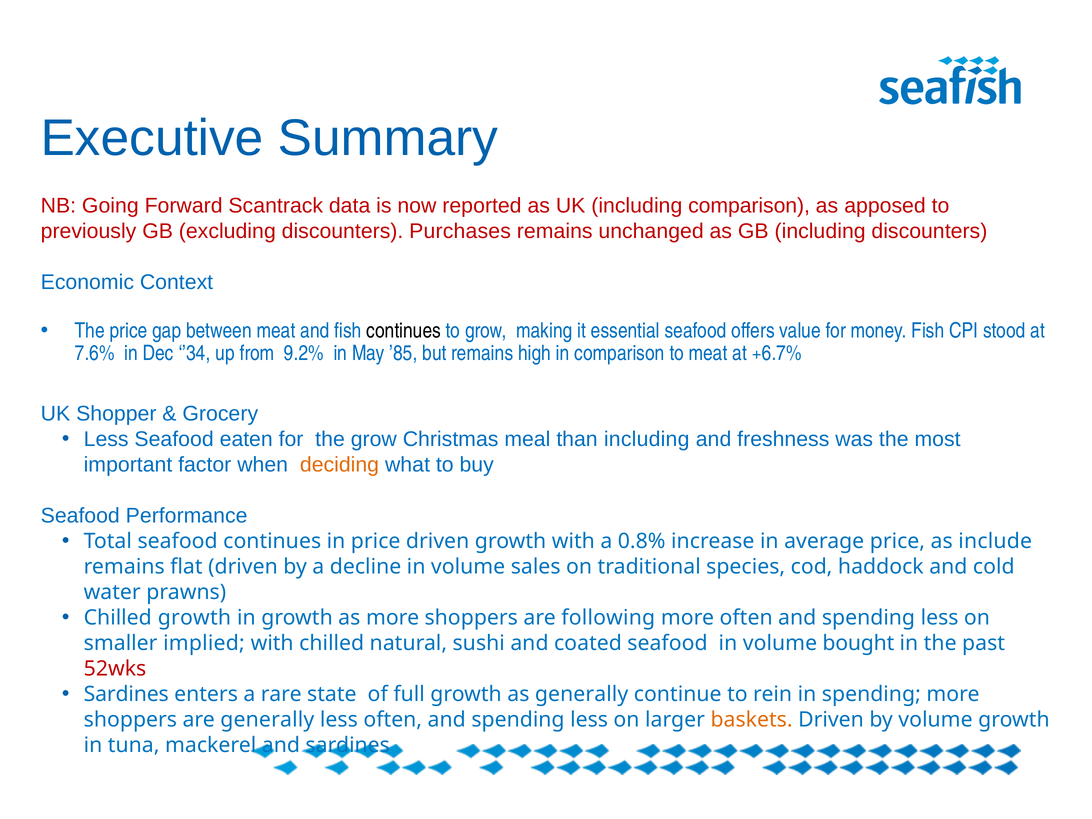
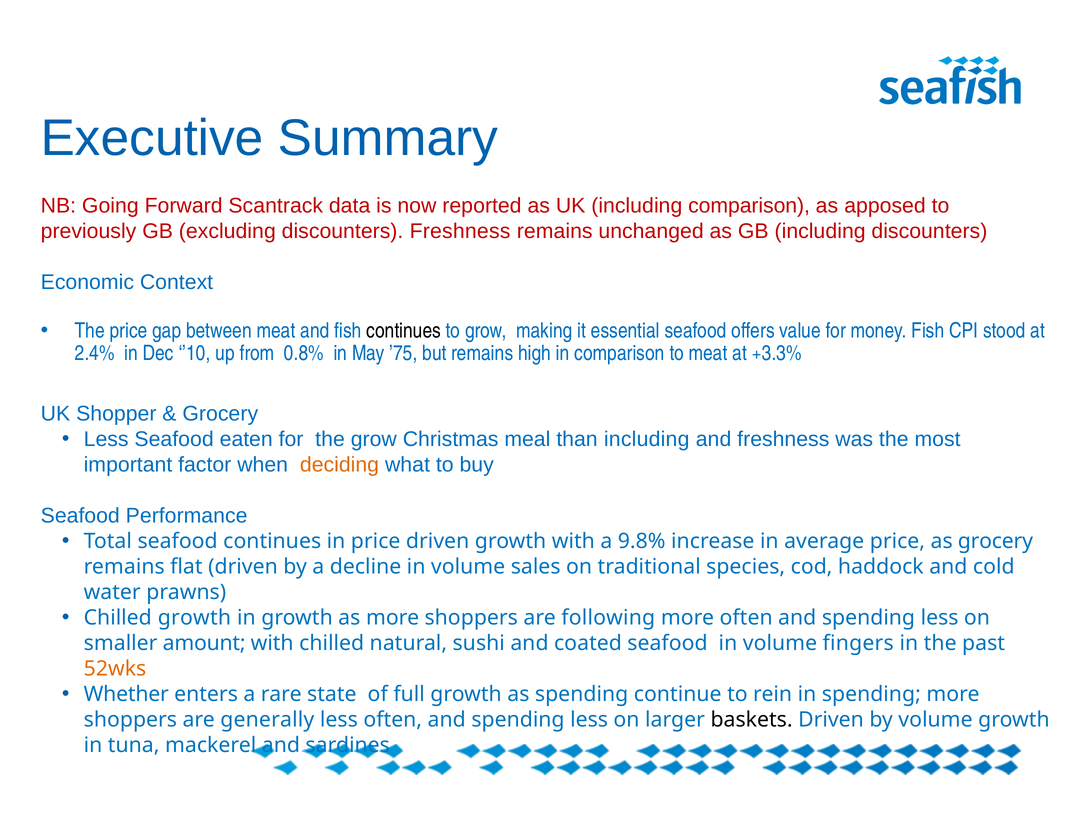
discounters Purchases: Purchases -> Freshness (460, 231)
7.6%: 7.6% -> 2.4% (95, 353)
’34: ’34 -> ’10 (195, 353)
9.2%: 9.2% -> 0.8% (304, 353)
’85: ’85 -> ’75 (403, 353)
+6.7%: +6.7% -> +3.3% (777, 353)
0.8%: 0.8% -> 9.8% (642, 541)
as include: include -> grocery (995, 541)
implied: implied -> amount (204, 643)
bought: bought -> fingers (858, 643)
52wks colour: red -> orange (115, 669)
Sardines: Sardines -> Whether (126, 694)
as generally: generally -> spending (582, 694)
baskets colour: orange -> black (752, 720)
